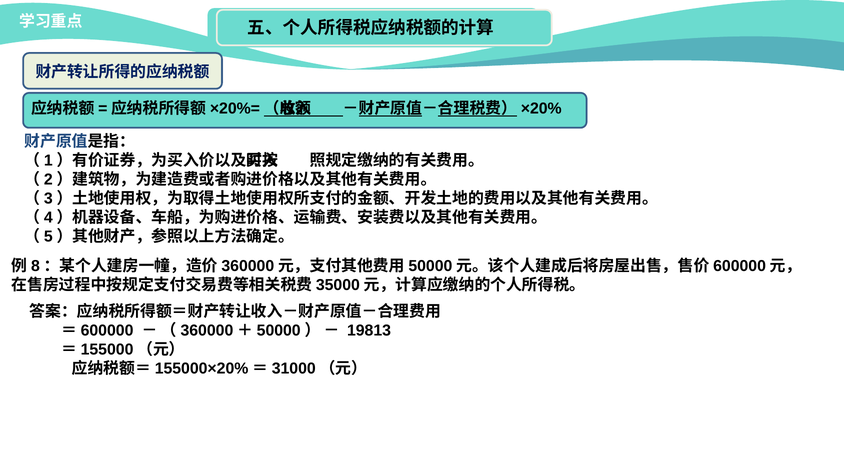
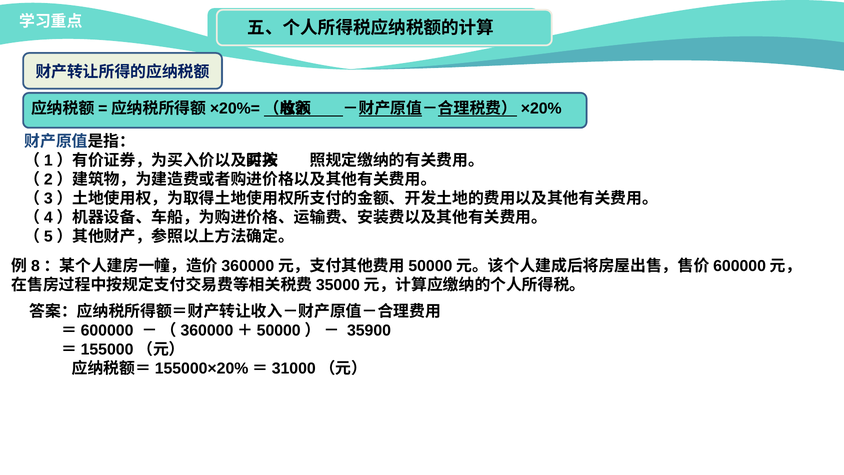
19813: 19813 -> 35900 (369, 331)
